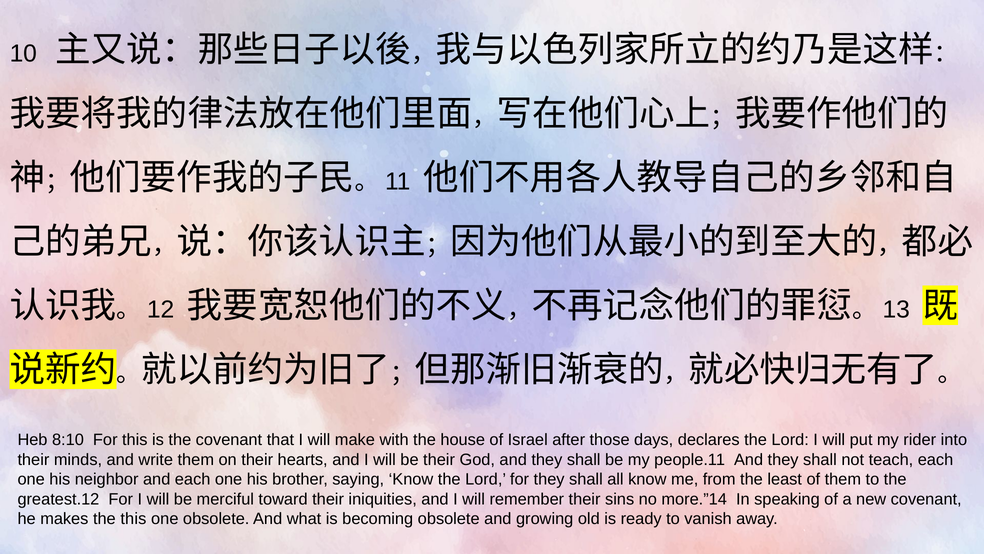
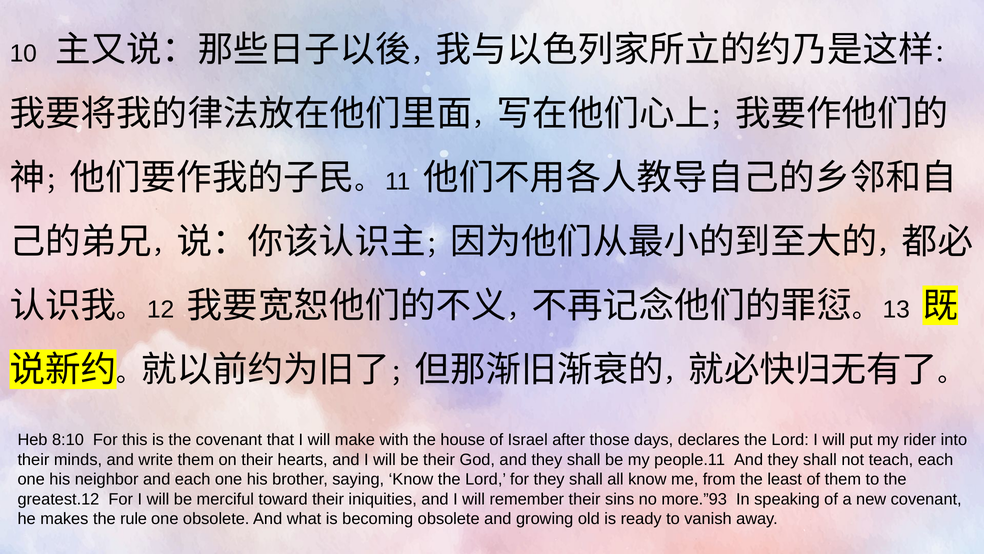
more.”14: more.”14 -> more.”93 (694, 499)
the this: this -> rule (134, 518)
